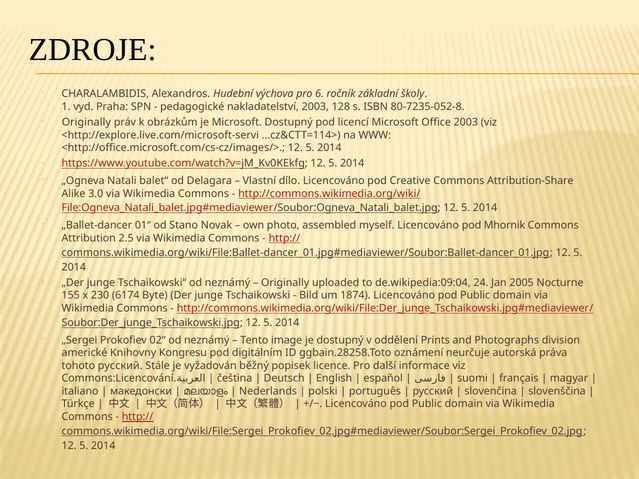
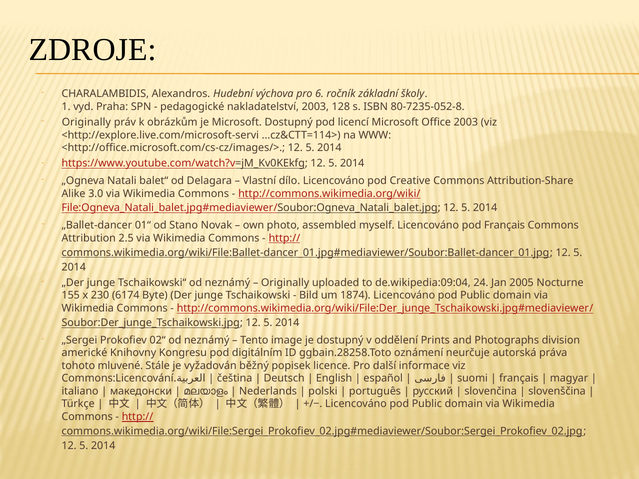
pod Mhornik: Mhornik -> Français (504, 225)
tohoto русский: русский -> mluvené (120, 366)
